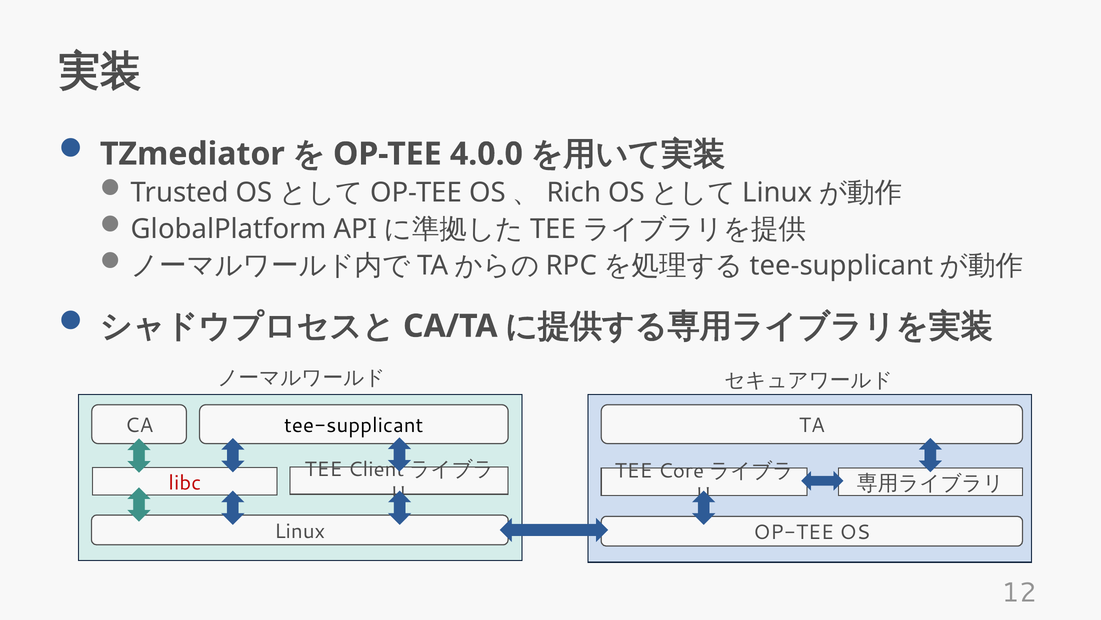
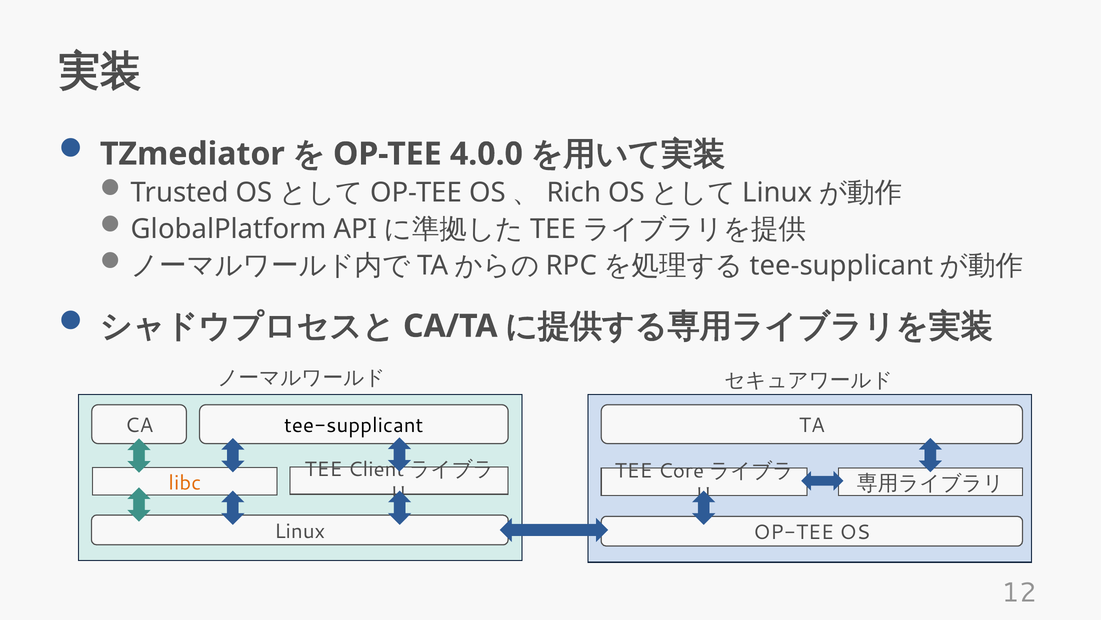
libc colour: red -> orange (185, 482)
